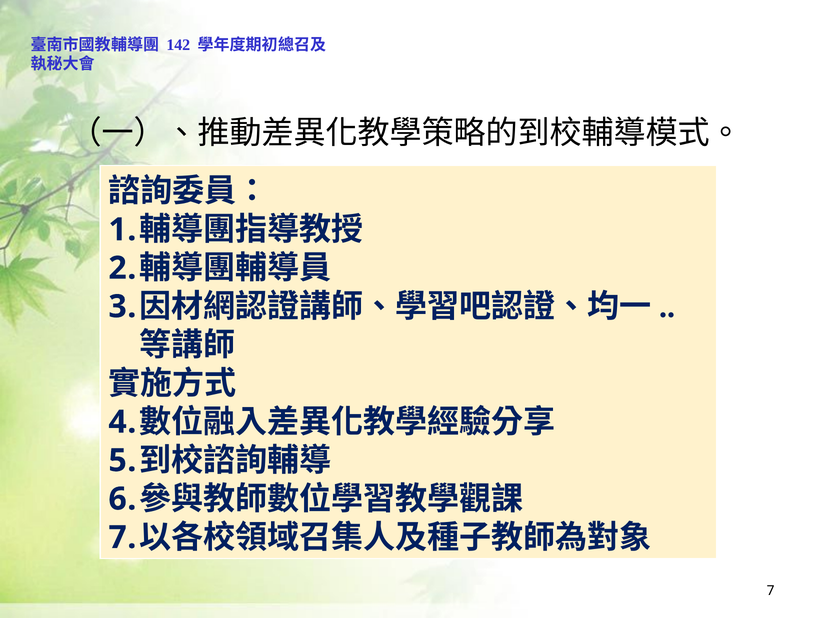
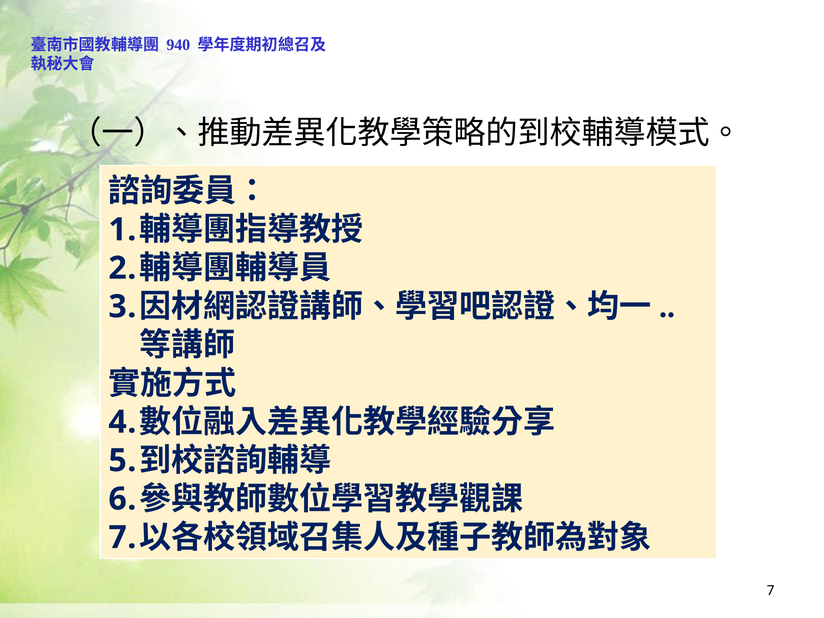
142: 142 -> 940 (178, 45)
